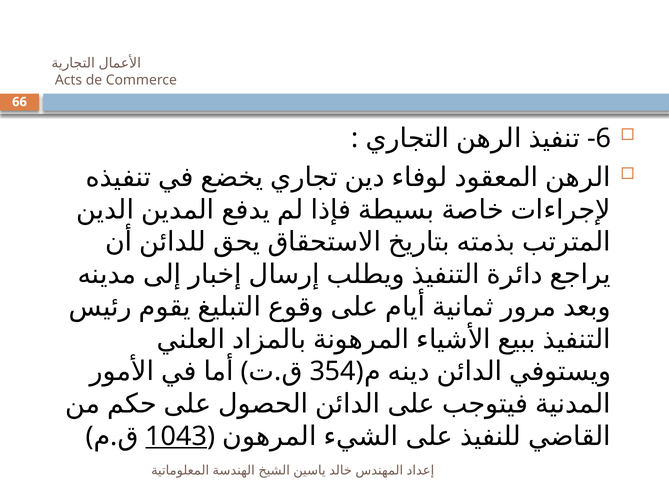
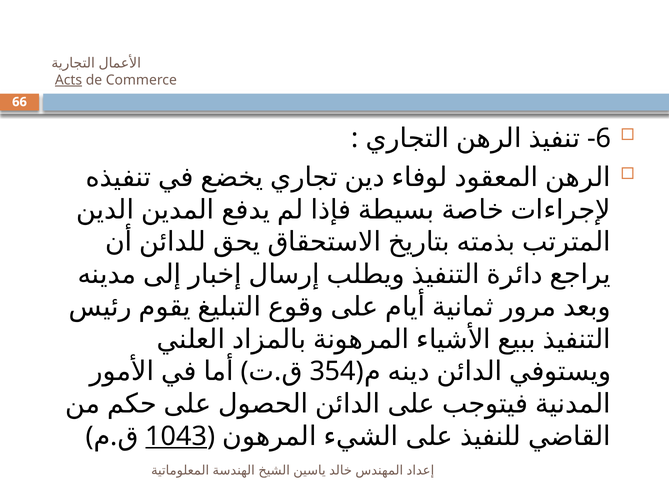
Acts underline: none -> present (69, 80)
